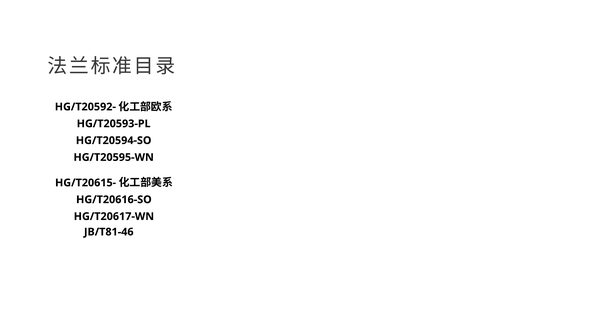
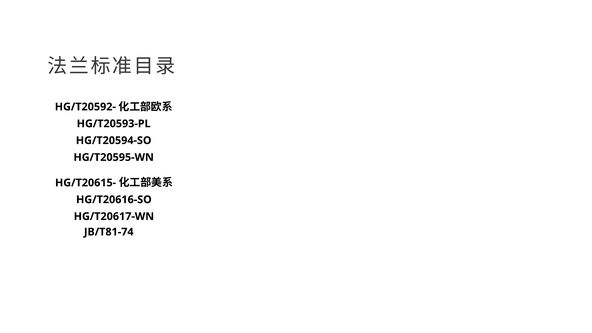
JB/T81-46: JB/T81-46 -> JB/T81-74 (109, 232)
